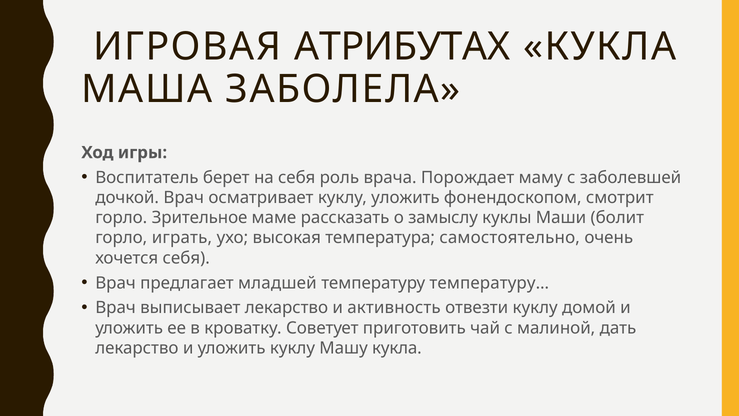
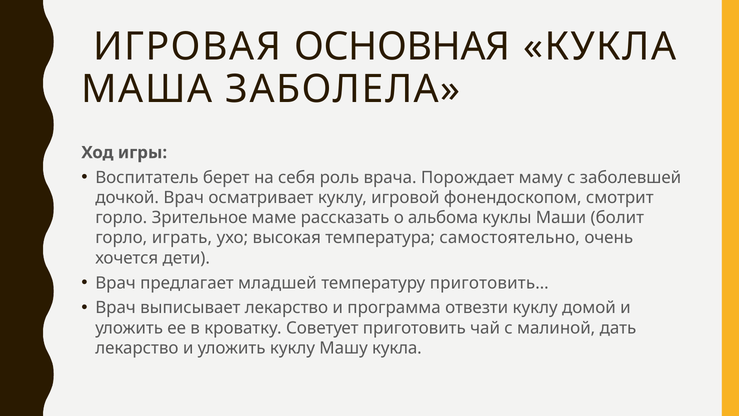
АТРИБУТАХ: АТРИБУТАХ -> ОСНОВНАЯ (402, 47)
куклу уложить: уложить -> игровой (405, 197)
замыслу: замыслу -> альбома (443, 218)
хочется себя: себя -> дети (186, 258)
температуру…: температуру… -> приготовить… (489, 283)
активность: активность -> программа (394, 308)
